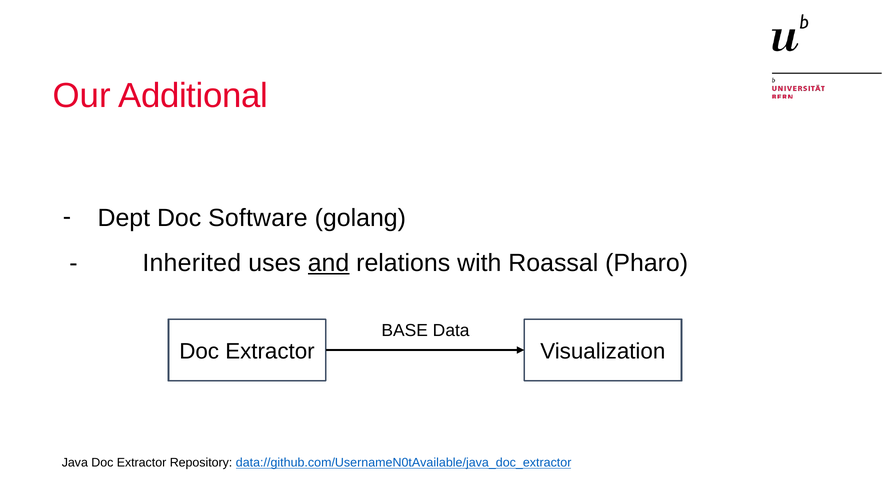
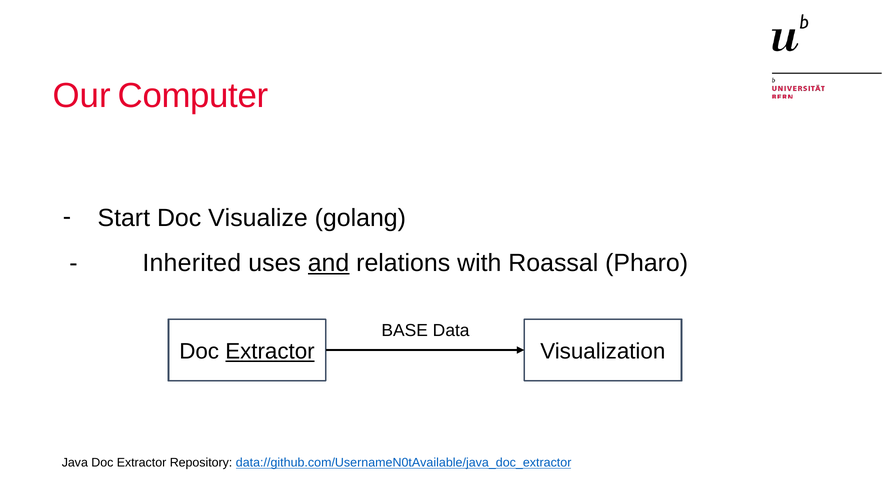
Additional: Additional -> Computer (193, 96)
Dept: Dept -> Start (124, 218)
Software: Software -> Visualize (258, 218)
Extractor underline: none -> present (270, 352)
